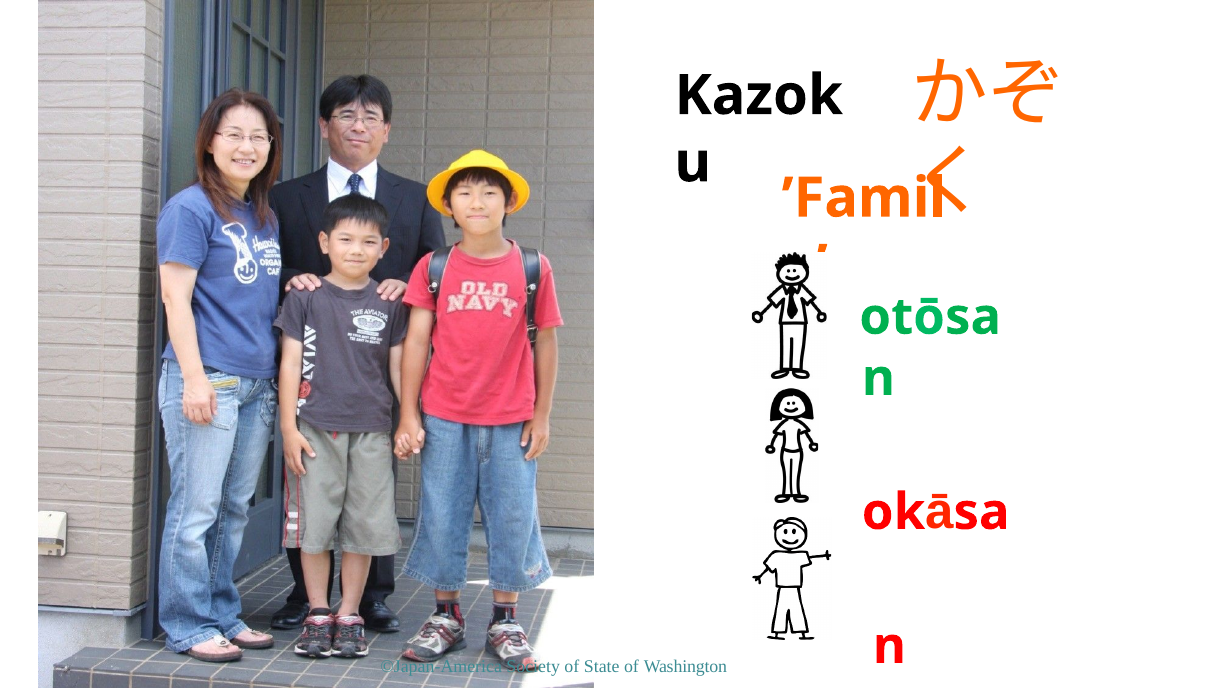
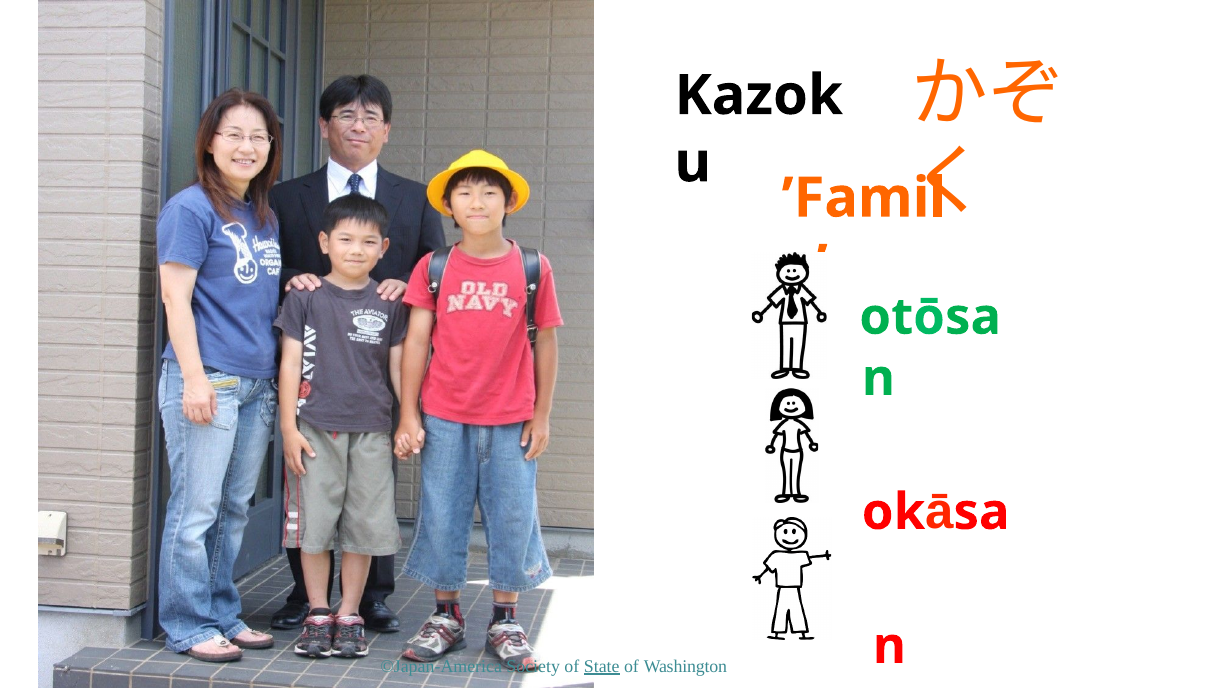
State underline: none -> present (602, 667)
